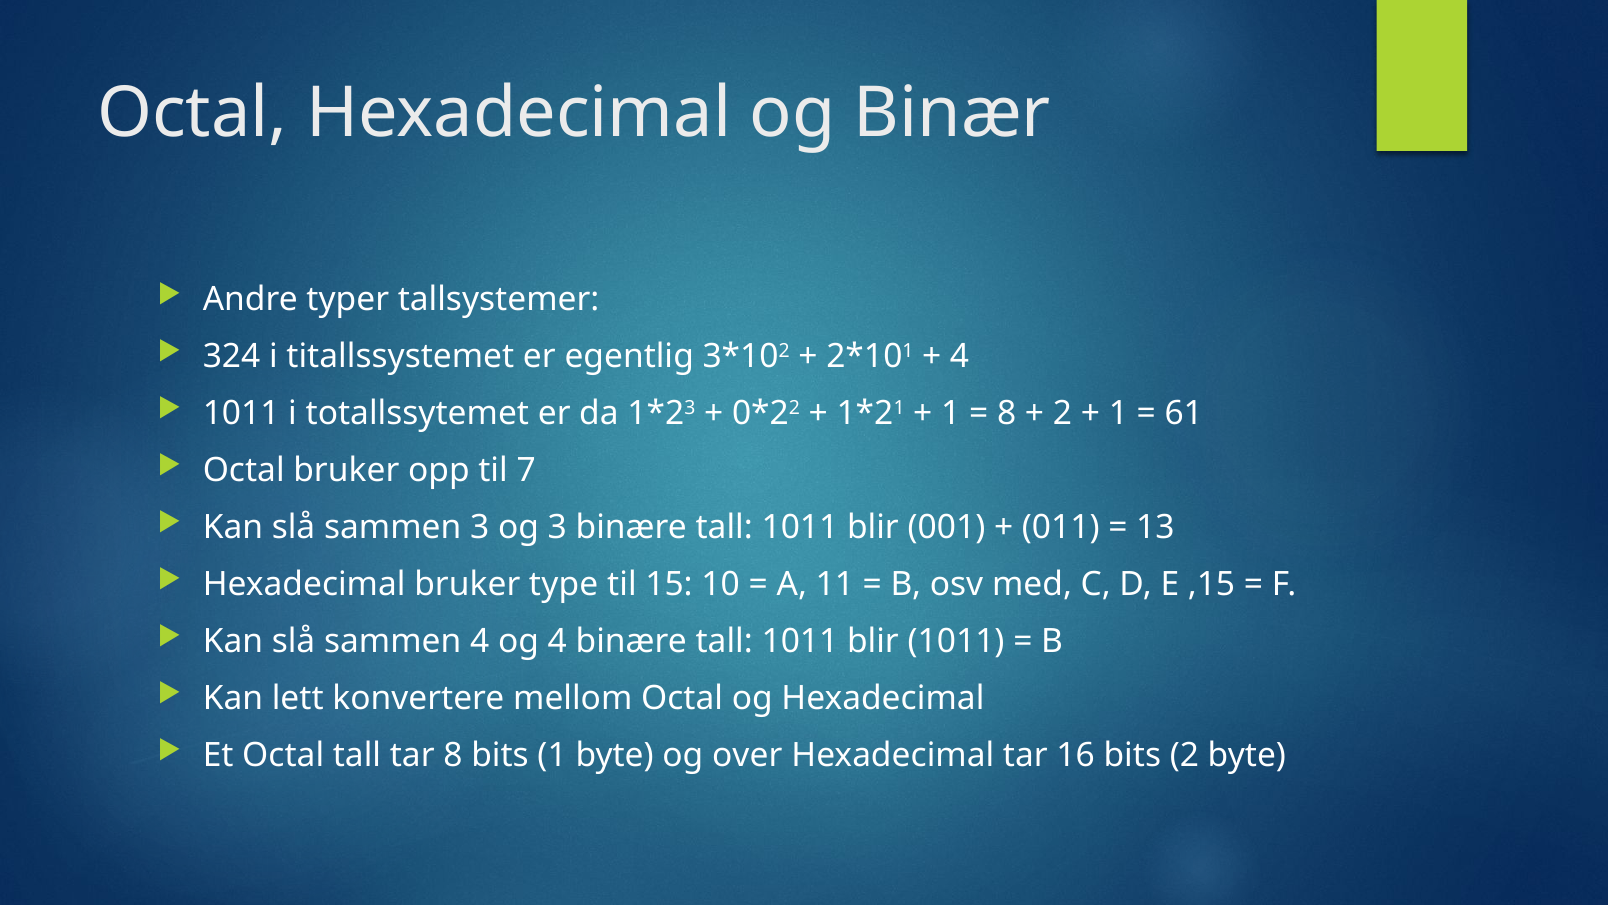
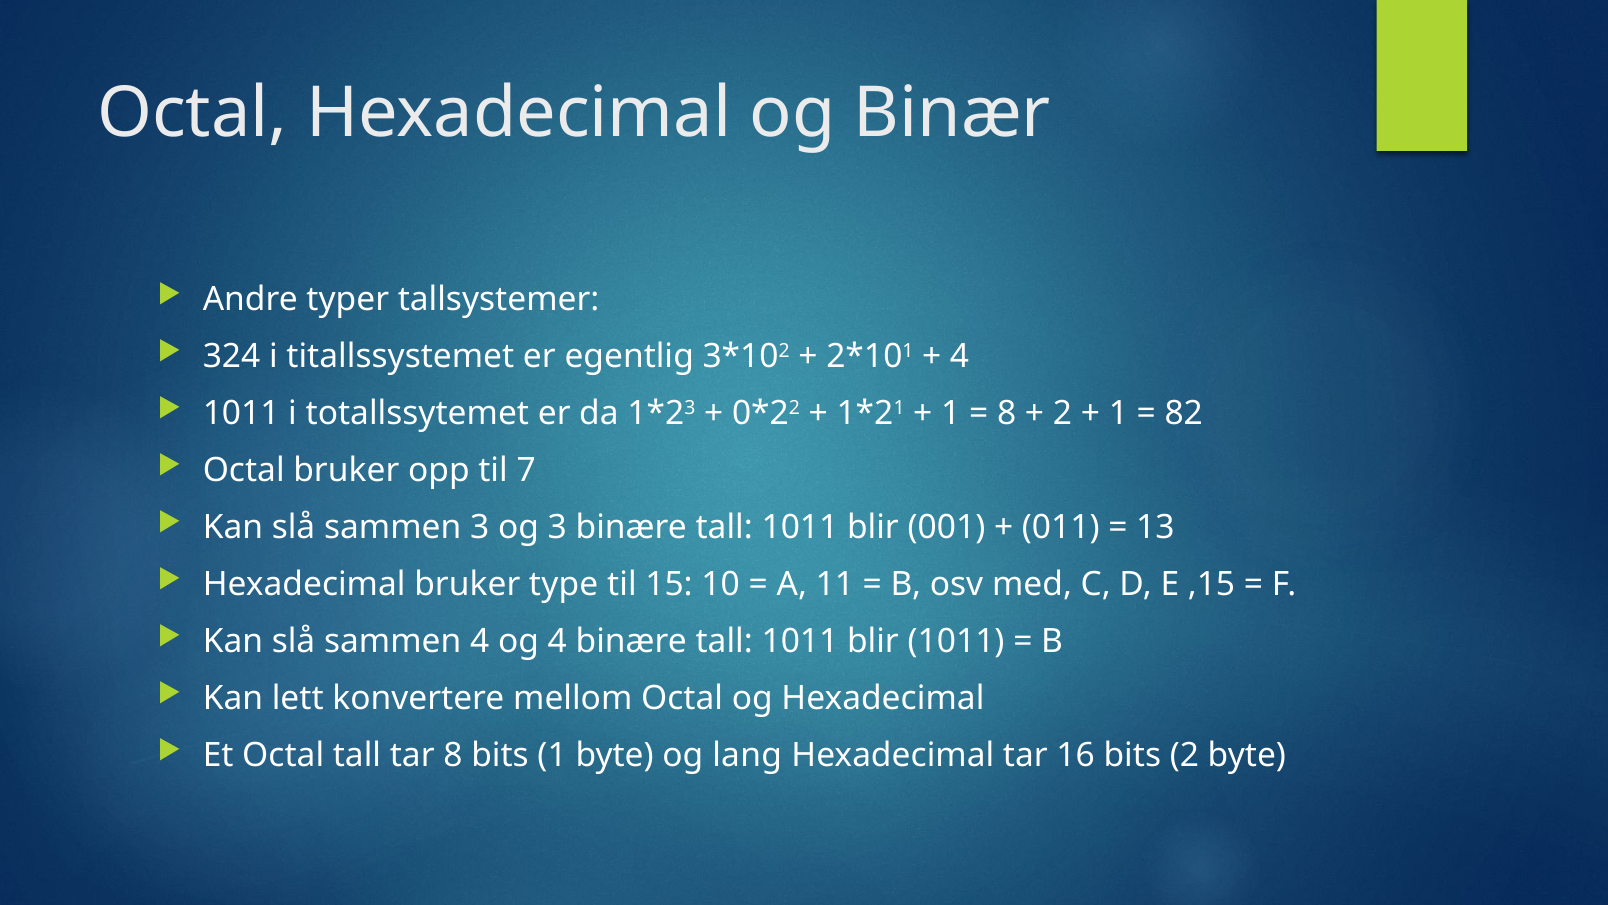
61: 61 -> 82 (1184, 413)
over: over -> lang (747, 755)
